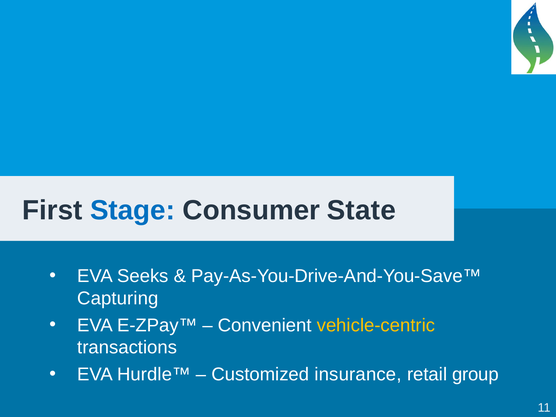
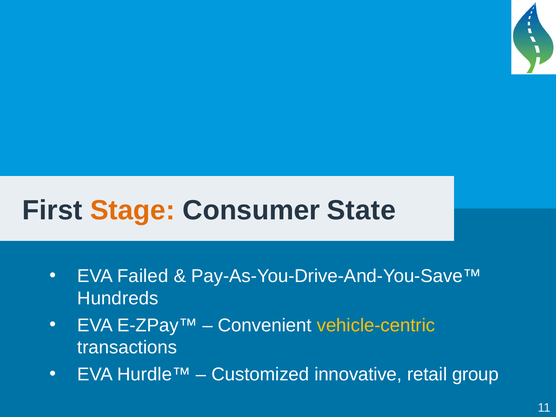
Stage colour: blue -> orange (133, 210)
Seeks: Seeks -> Failed (143, 276)
Capturing: Capturing -> Hundreds (118, 298)
insurance: insurance -> innovative (358, 374)
